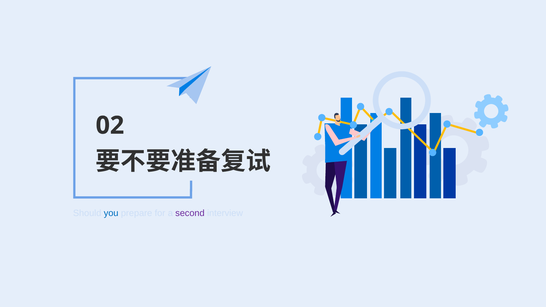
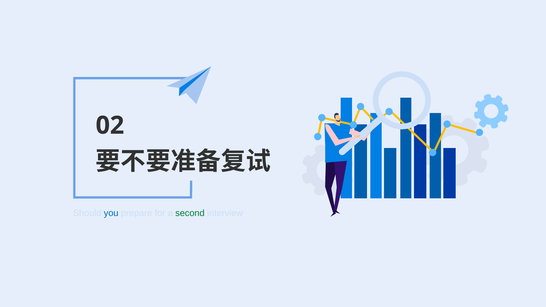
second colour: purple -> green (190, 213)
